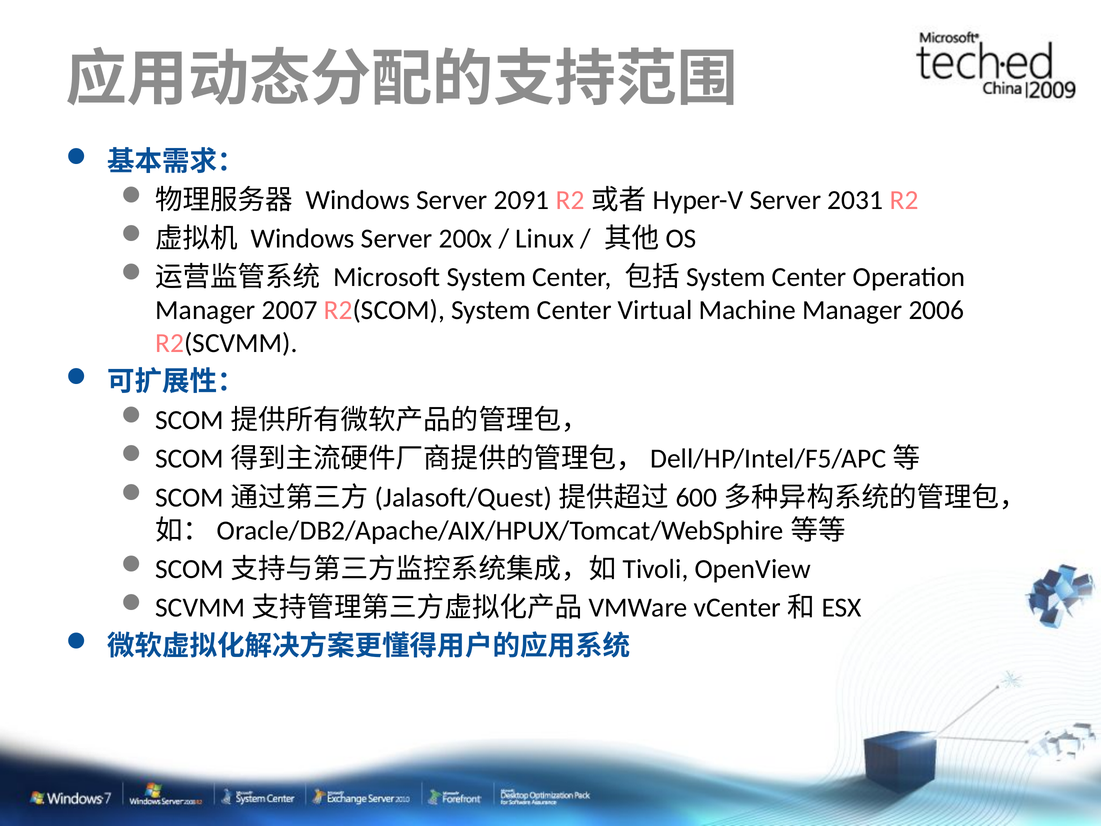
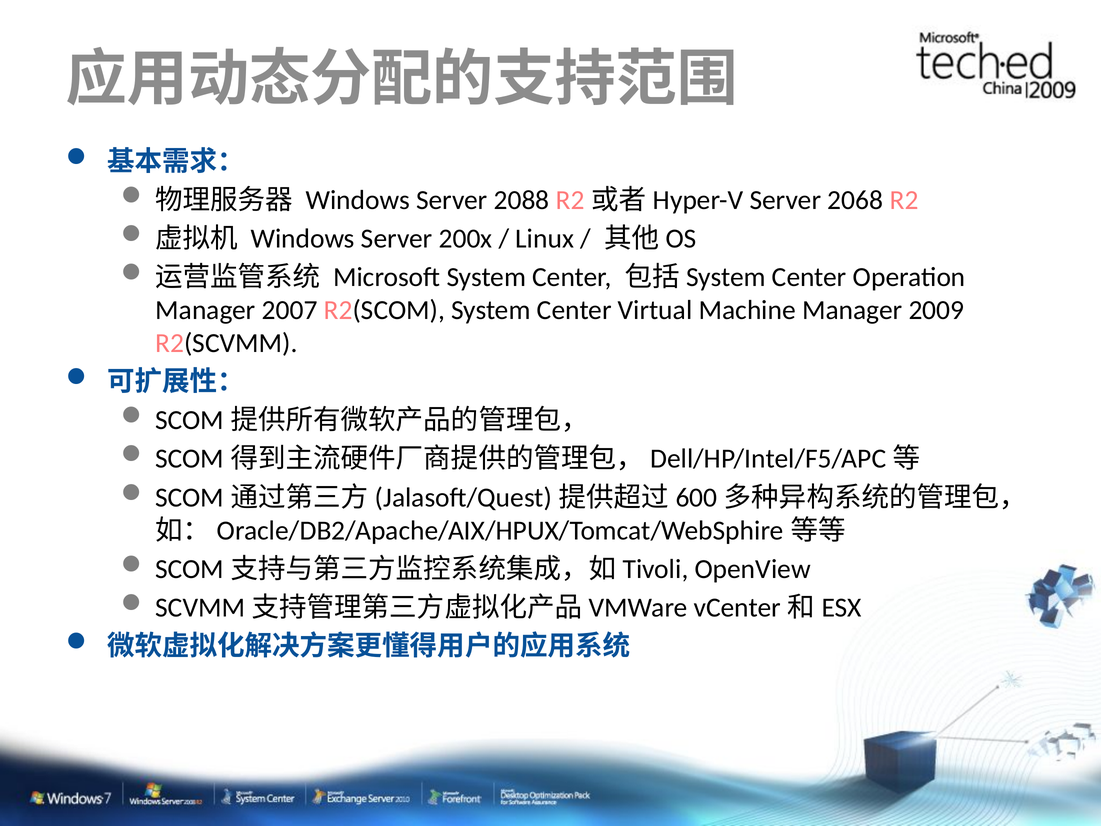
2091: 2091 -> 2088 (522, 200)
2031: 2031 -> 2068 (855, 200)
2006: 2006 -> 2009 (936, 310)
